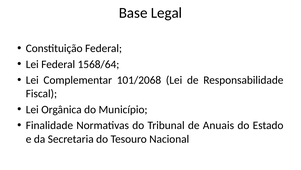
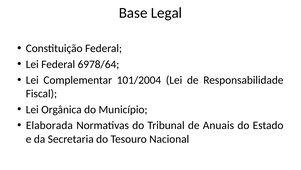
1568/64: 1568/64 -> 6978/64 (98, 64)
101/2068: 101/2068 -> 101/2004 (139, 80)
Finalidade: Finalidade -> Elaborada (49, 125)
